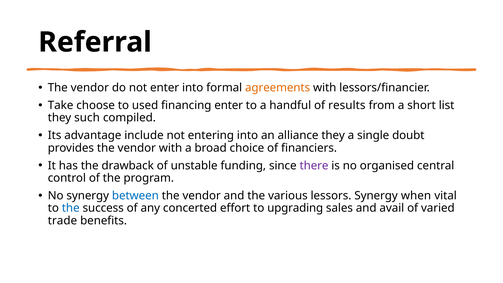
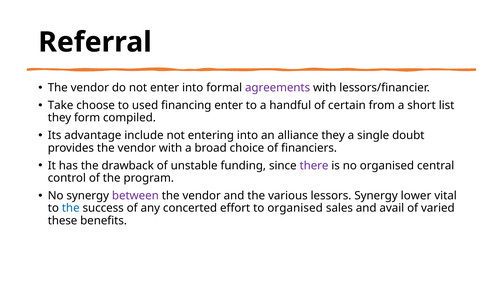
agreements colour: orange -> purple (278, 88)
results: results -> certain (347, 105)
such: such -> form (87, 118)
between colour: blue -> purple (135, 196)
when: when -> lower (416, 196)
to upgrading: upgrading -> organised (295, 208)
trade: trade -> these (63, 220)
